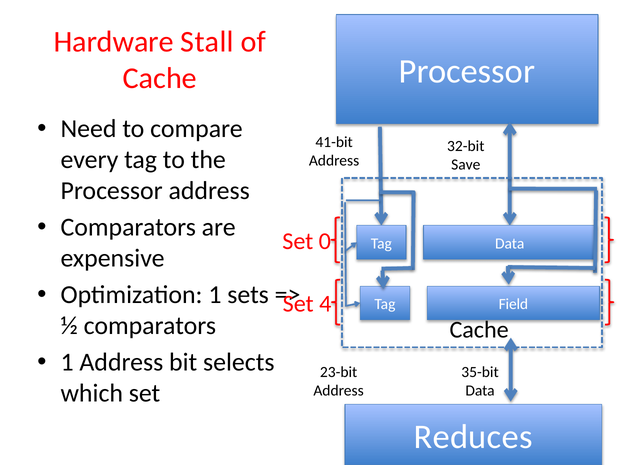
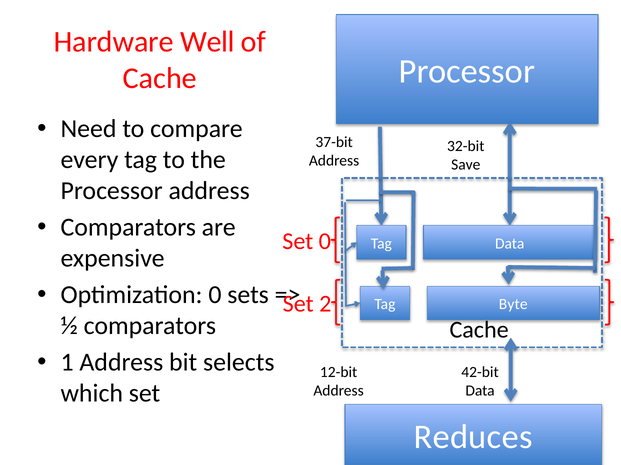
Stall: Stall -> Well (207, 42)
41-bit: 41-bit -> 37-bit (334, 142)
Optimization 1: 1 -> 0 (215, 295)
4: 4 -> 2 (325, 304)
Field: Field -> Byte (513, 305)
23-bit: 23-bit -> 12-bit (339, 373)
35-bit: 35-bit -> 42-bit (480, 373)
